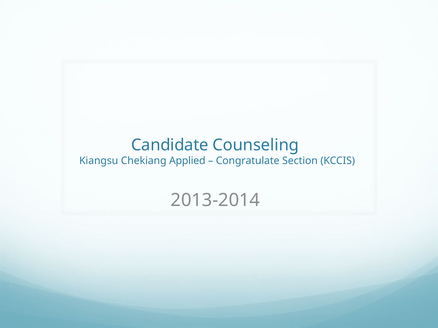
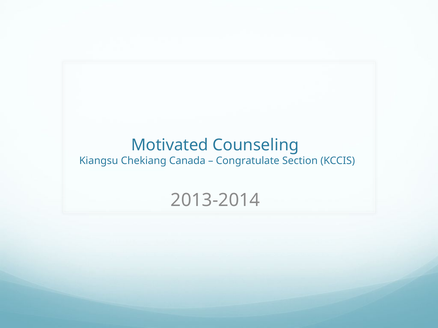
Candidate: Candidate -> Motivated (170, 145)
Applied: Applied -> Canada (187, 161)
